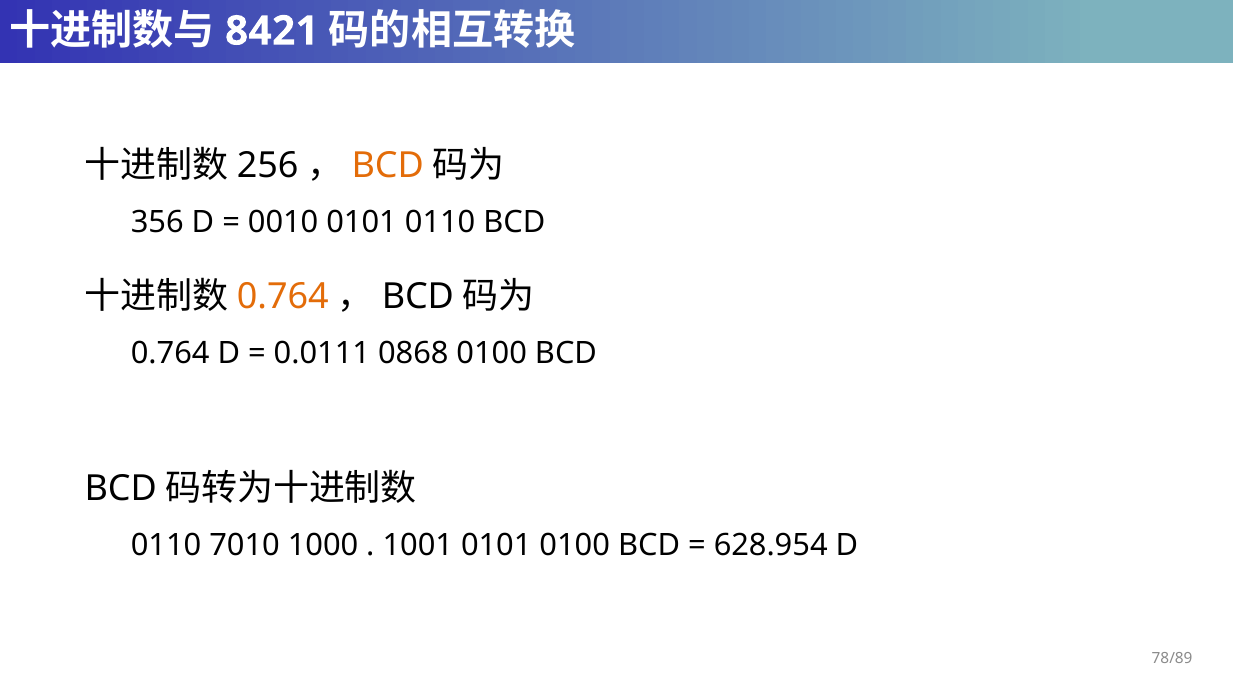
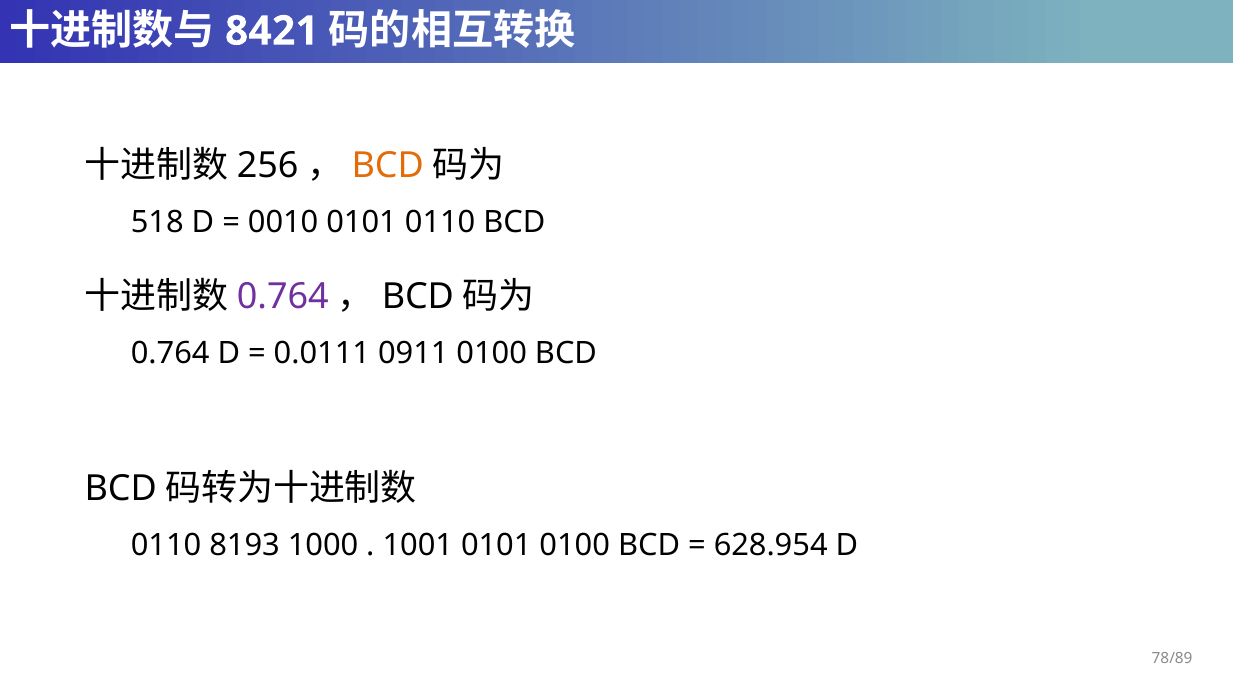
356: 356 -> 518 (157, 222)
0.764 colour: orange -> purple (283, 297)
0868: 0868 -> 0911 (413, 353)
7010: 7010 -> 8193 (245, 546)
